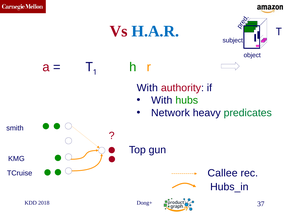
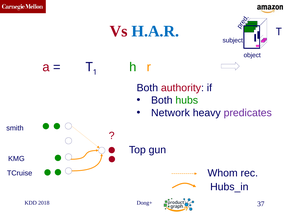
With: With -> Both (147, 88)
With: With -> Both (162, 100)
predicates colour: green -> purple (248, 113)
Callee: Callee -> Whom (223, 173)
